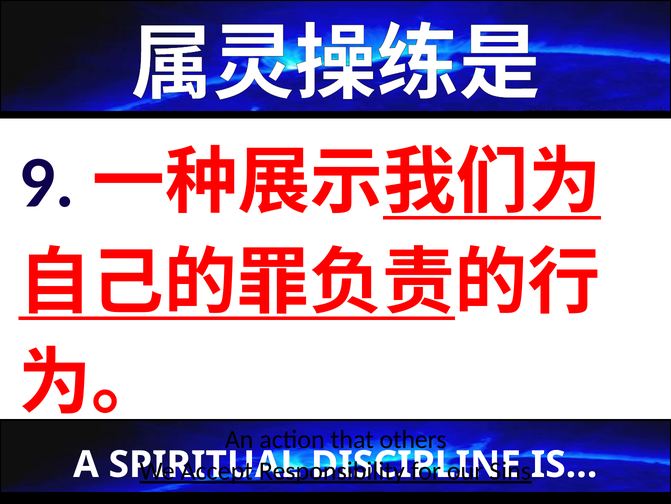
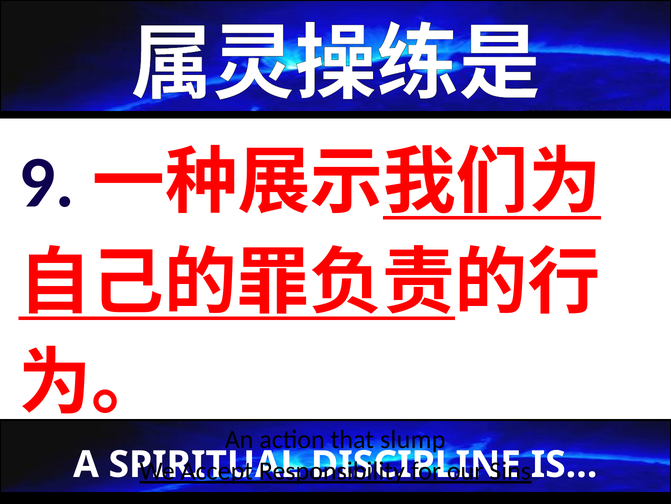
others: others -> slump (413, 439)
